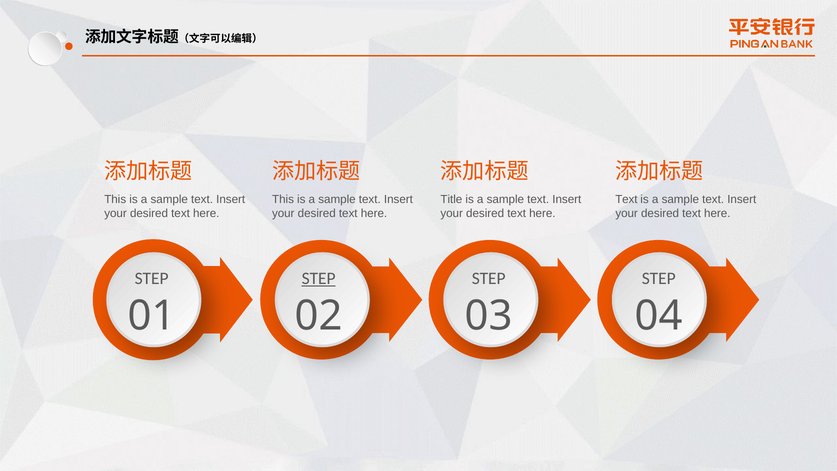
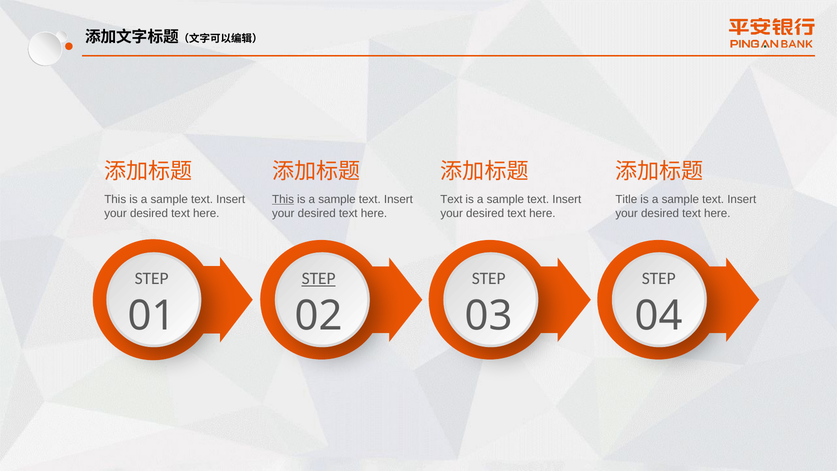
This underline: none -> present (283, 199)
Title: Title -> Text (451, 199)
Text: Text -> Title (626, 199)
